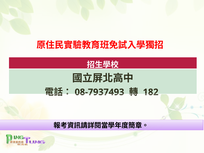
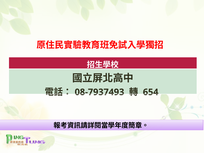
182: 182 -> 654 (151, 92)
